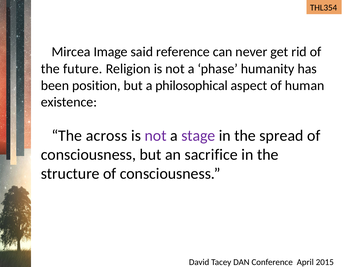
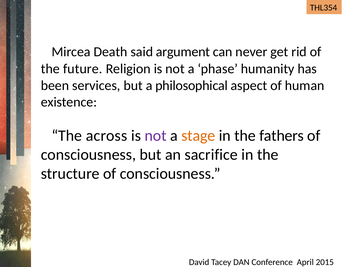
Image: Image -> Death (111, 52)
reference: reference -> argument (183, 52)
position: position -> services (96, 85)
stage colour: purple -> orange (198, 136)
spread: spread -> fathers (282, 136)
